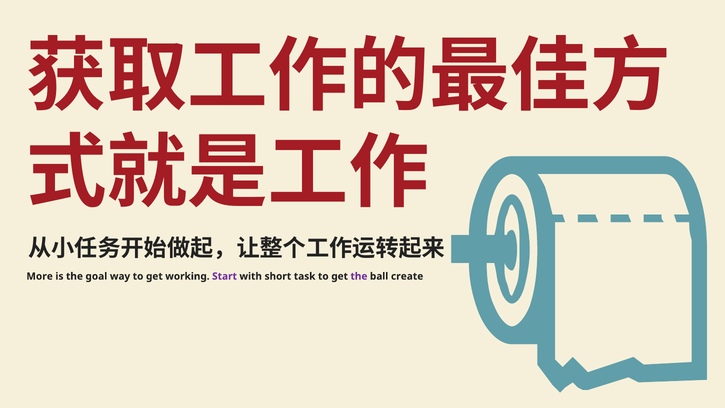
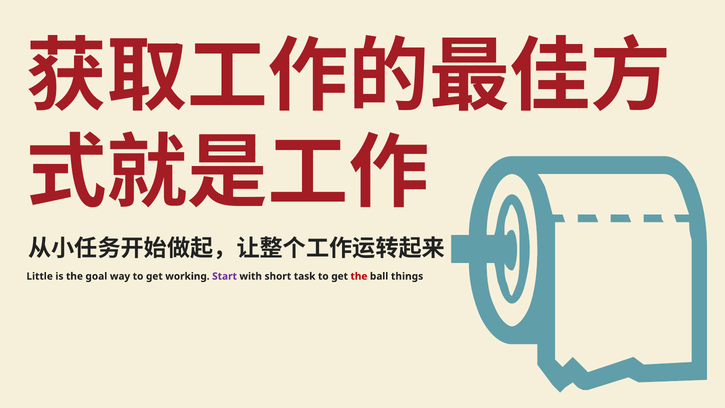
More: More -> Little (40, 276)
the colour: purple -> red (359, 276)
create: create -> things (407, 276)
